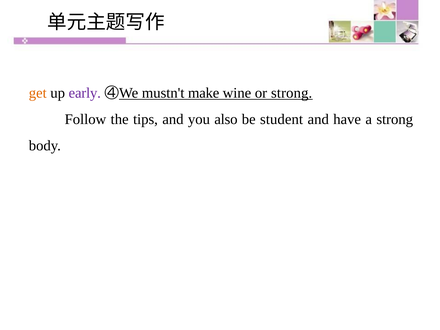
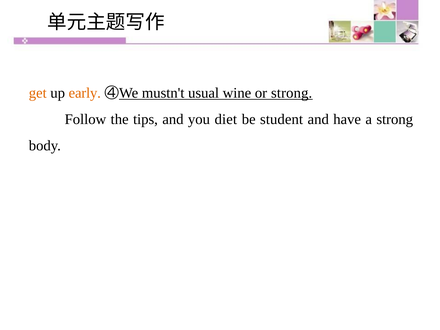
early colour: purple -> orange (85, 93)
make: make -> usual (204, 93)
also: also -> diet (226, 119)
